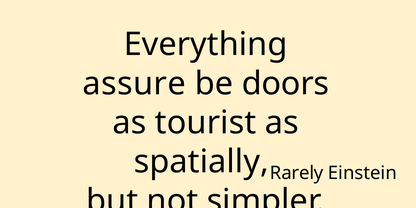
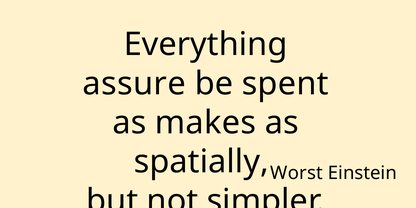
doors: doors -> spent (285, 84)
tourist: tourist -> makes (206, 123)
Rarely: Rarely -> Worst (297, 173)
